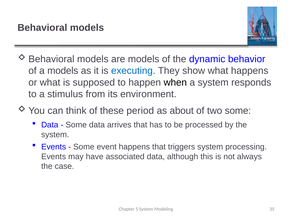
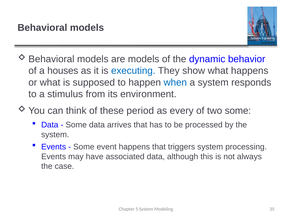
a models: models -> houses (63, 71)
when colour: black -> blue (175, 82)
about: about -> every (182, 111)
